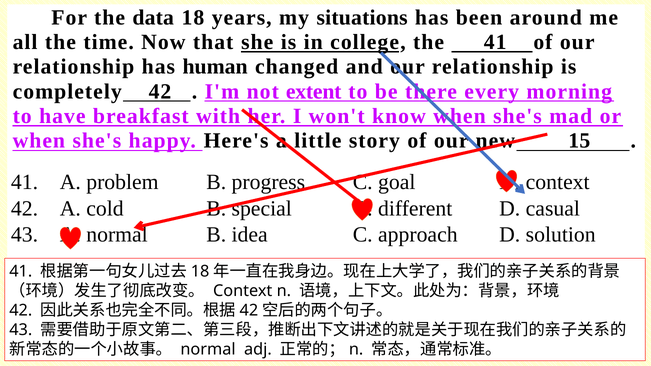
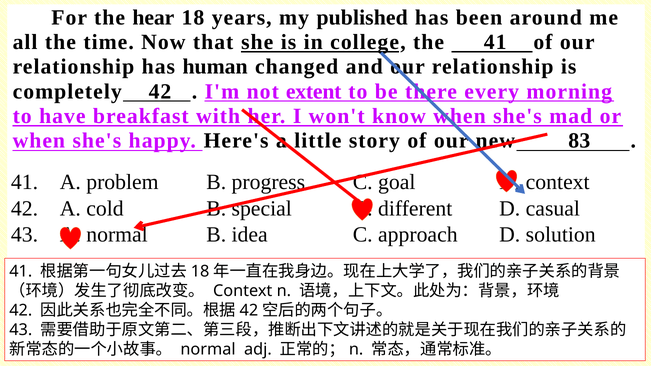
data: data -> hear (153, 18)
situations: situations -> published (362, 18)
15: 15 -> 83 (579, 141)
